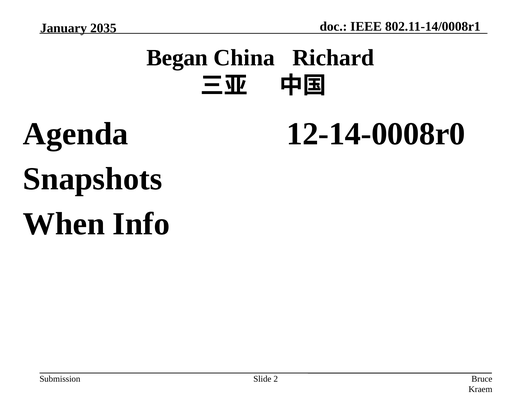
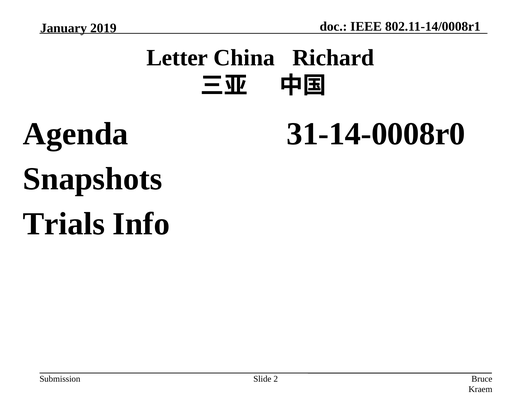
2035: 2035 -> 2019 (103, 28)
Began: Began -> Letter (177, 58)
12-14-0008r0: 12-14-0008r0 -> 31-14-0008r0 (376, 134)
When: When -> Trials (64, 224)
